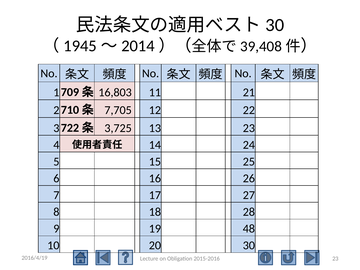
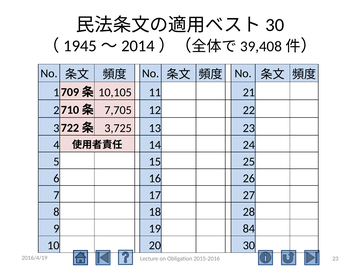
16,803: 16,803 -> 10,105 (115, 92)
48: 48 -> 84 (249, 229)
